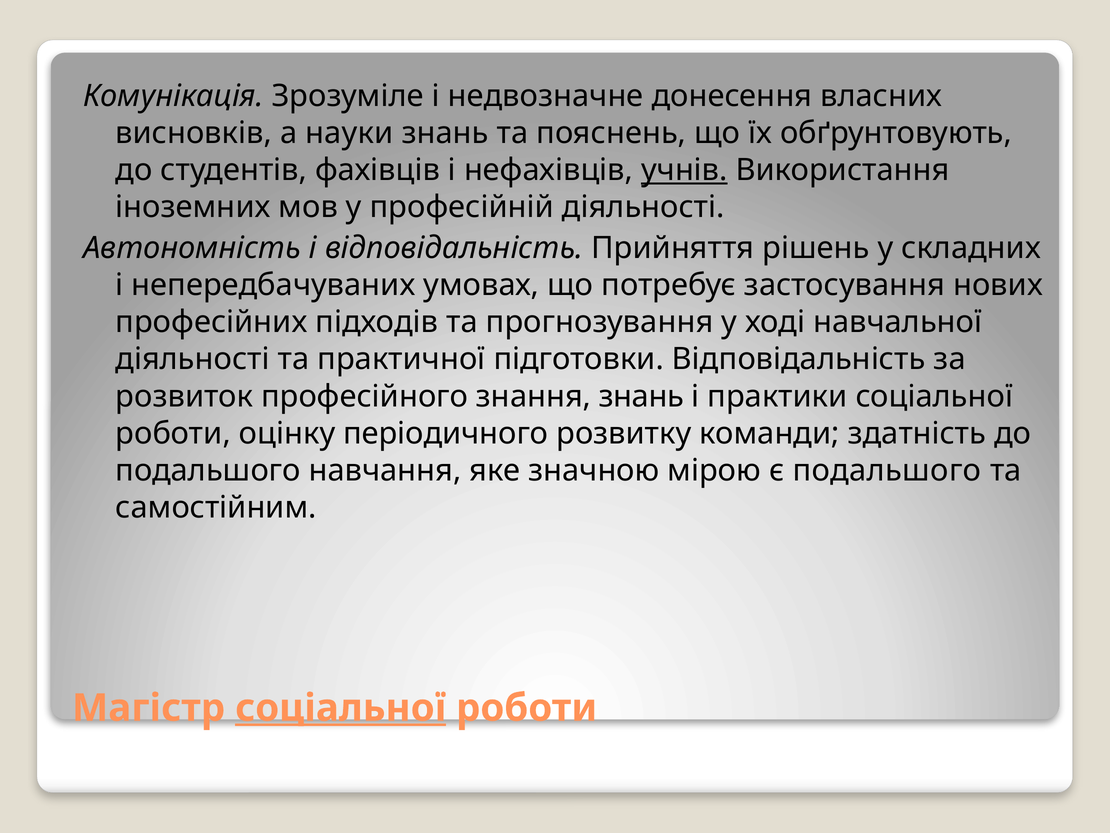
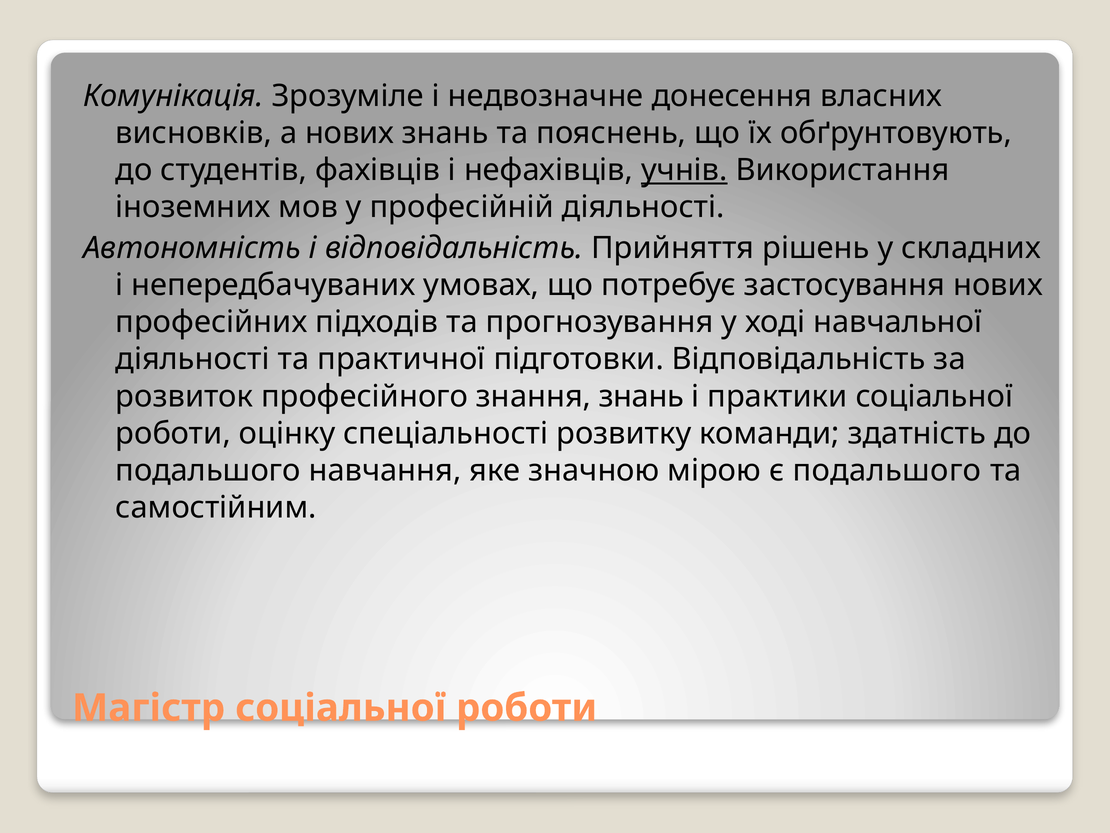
а науки: науки -> нових (350, 133)
періодичного: періодичного -> спеціальності (446, 433)
соціальної underline: present -> none (341, 708)
